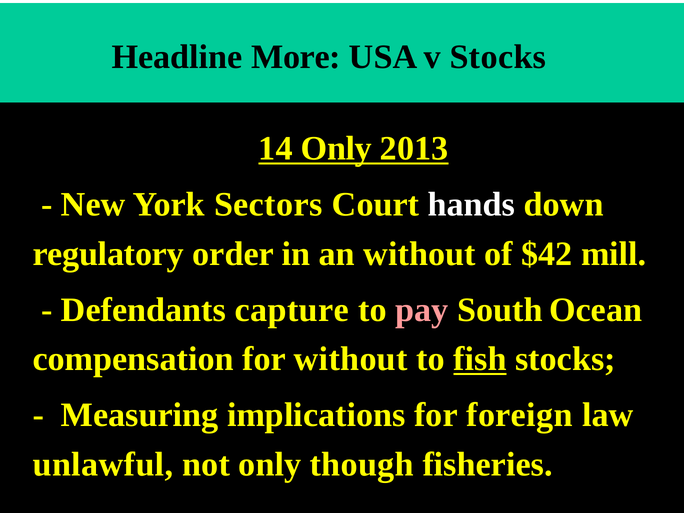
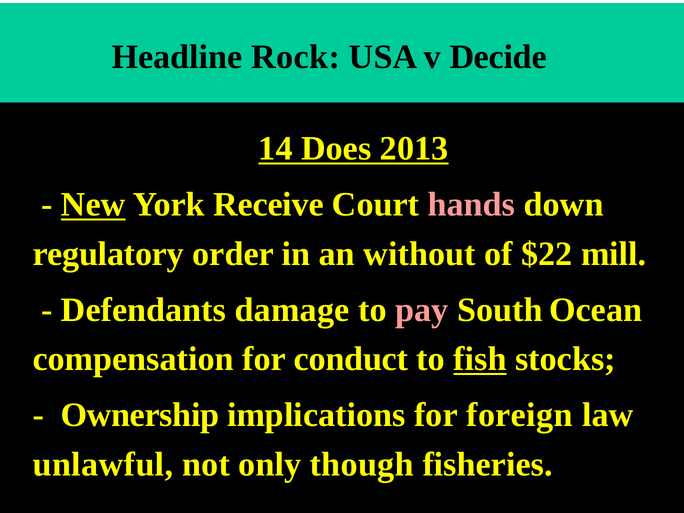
More: More -> Rock (296, 57)
v Stocks: Stocks -> Decide (498, 57)
14 Only: Only -> Does (336, 149)
New underline: none -> present (93, 205)
Sectors: Sectors -> Receive (269, 205)
hands colour: white -> pink (472, 205)
$42: $42 -> $22 (547, 254)
capture: capture -> damage (292, 310)
for without: without -> conduct (351, 359)
Measuring: Measuring -> Ownership (140, 415)
